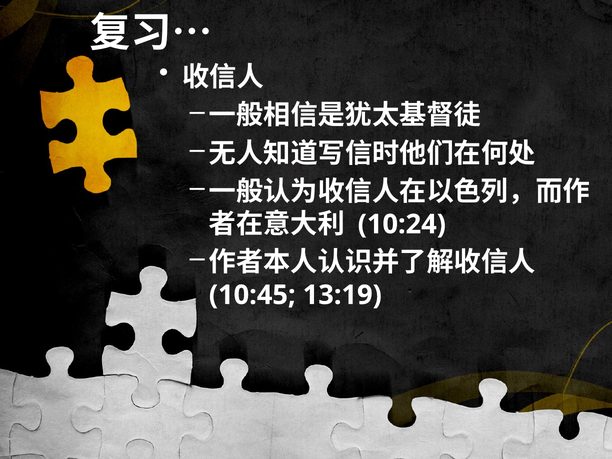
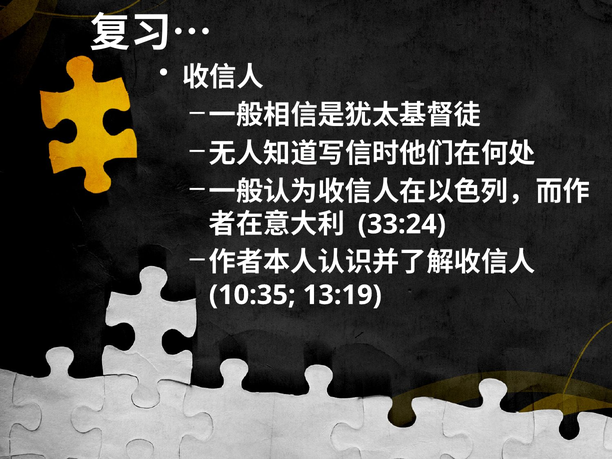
10:24: 10:24 -> 33:24 (402, 224)
10:45: 10:45 -> 10:35 (252, 295)
